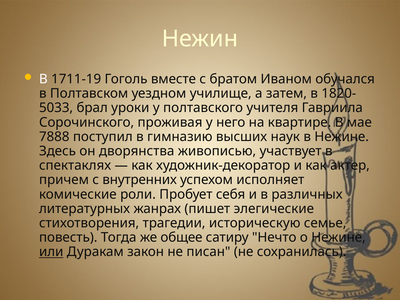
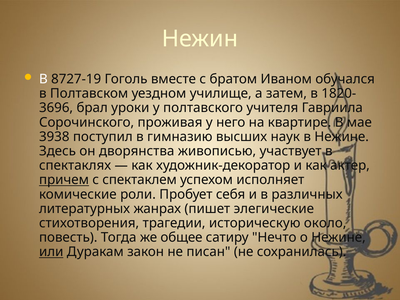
1711-19: 1711-19 -> 8727-19 (76, 79)
5033: 5033 -> 3696 (56, 108)
7888: 7888 -> 3938 (54, 137)
причем underline: none -> present (64, 180)
внутренних: внутренних -> спектаклем (140, 180)
семье: семье -> около (325, 223)
